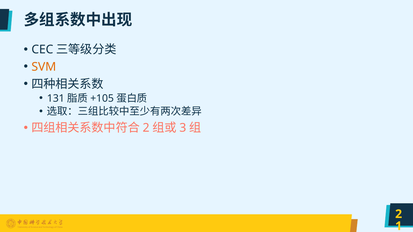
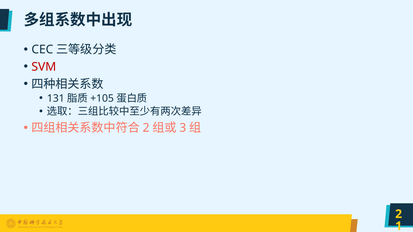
SVM colour: orange -> red (44, 67)
